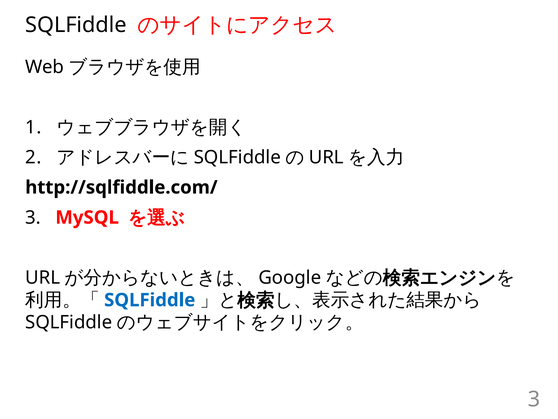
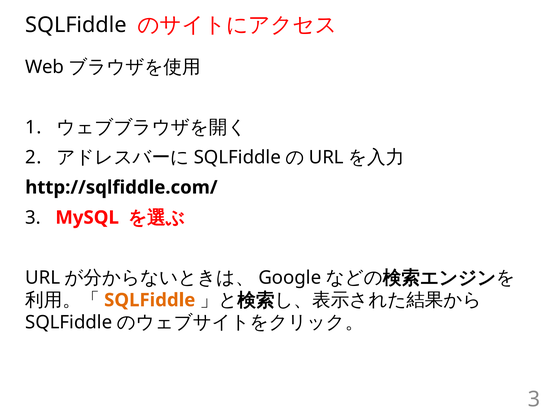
SQLFiddle colour: blue -> orange (150, 300)
